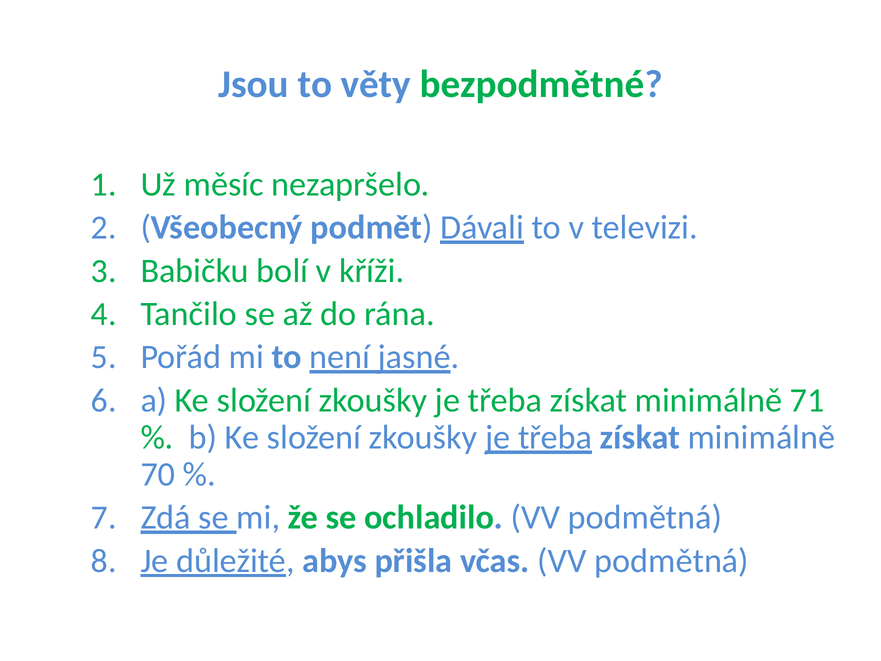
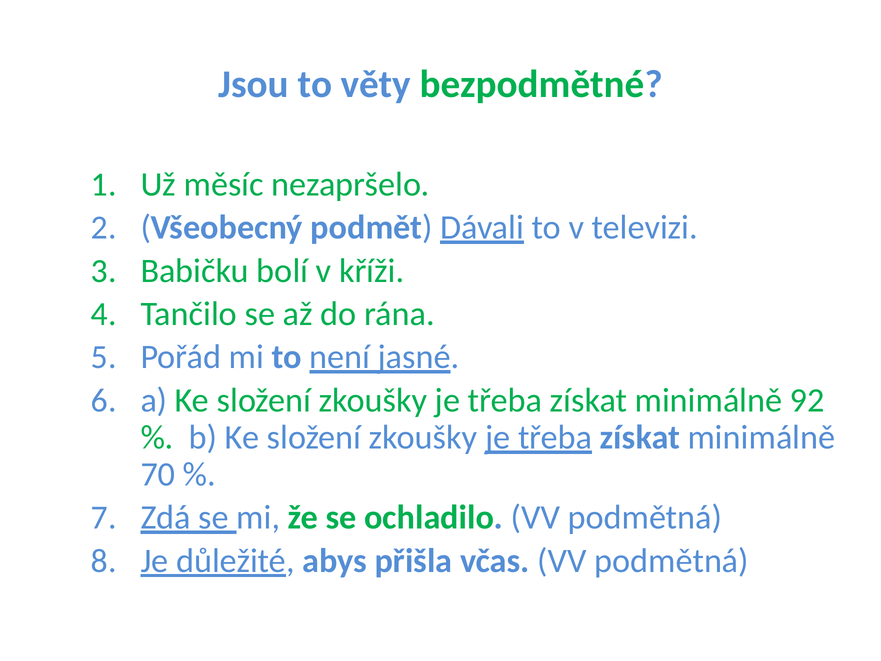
71: 71 -> 92 (807, 400)
